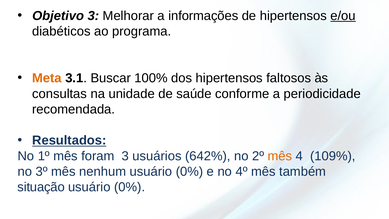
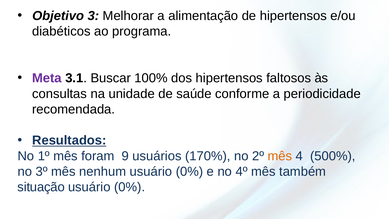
informações: informações -> alimentação (203, 16)
e/ou underline: present -> none (343, 16)
Meta colour: orange -> purple (47, 78)
foram 3: 3 -> 9 (125, 156)
642%: 642% -> 170% (208, 156)
109%: 109% -> 500% (333, 156)
